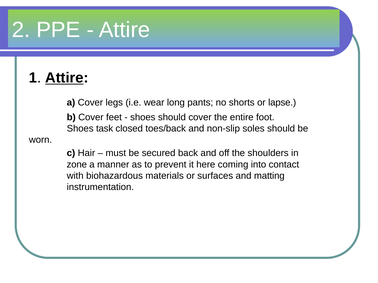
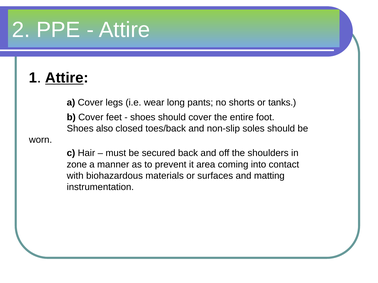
lapse: lapse -> tanks (282, 103)
task: task -> also (105, 129)
here: here -> area (206, 165)
